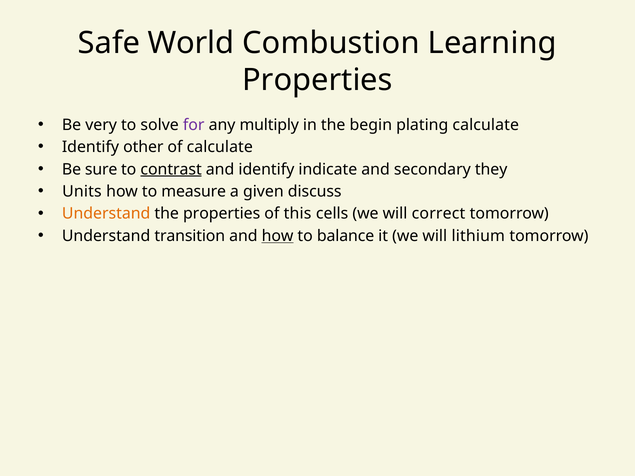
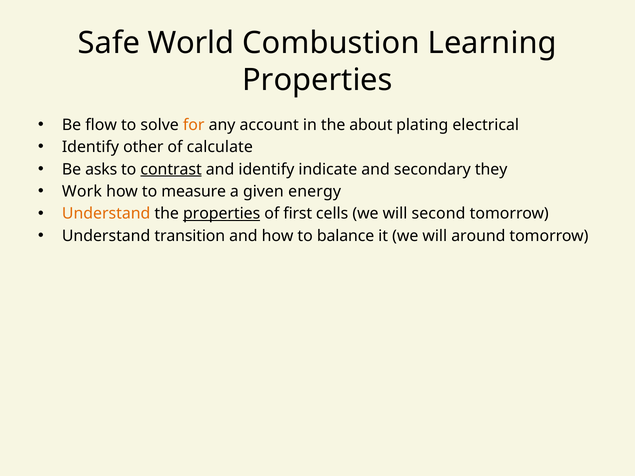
very: very -> flow (101, 125)
for colour: purple -> orange (194, 125)
multiply: multiply -> account (269, 125)
begin: begin -> about (371, 125)
plating calculate: calculate -> electrical (486, 125)
sure: sure -> asks (101, 169)
Units: Units -> Work (82, 192)
discuss: discuss -> energy (315, 192)
properties underline: none -> present (222, 214)
this: this -> first (298, 214)
correct: correct -> second (439, 214)
how underline: present -> none (278, 236)
lithium: lithium -> around (478, 236)
